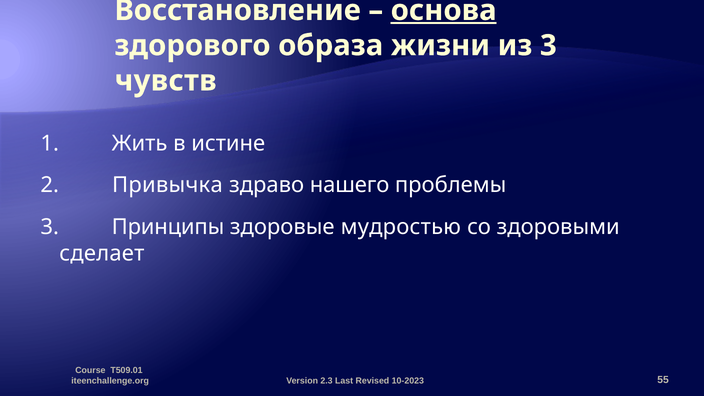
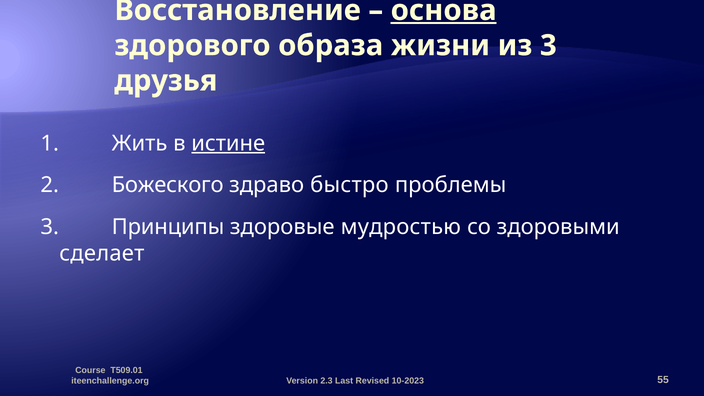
чувств: чувств -> друзья (166, 81)
истине underline: none -> present (228, 143)
Привычка: Привычка -> Божеского (168, 185)
нашего: нашего -> быстро (349, 185)
